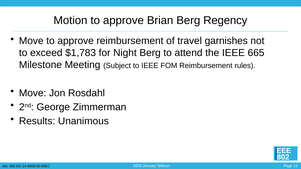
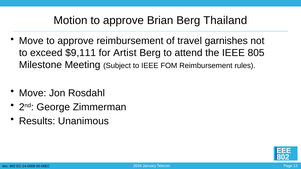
Regency: Regency -> Thailand (225, 21)
$1,783: $1,783 -> $9,111 (81, 53)
Night: Night -> Artist (125, 53)
665: 665 -> 805 (256, 53)
